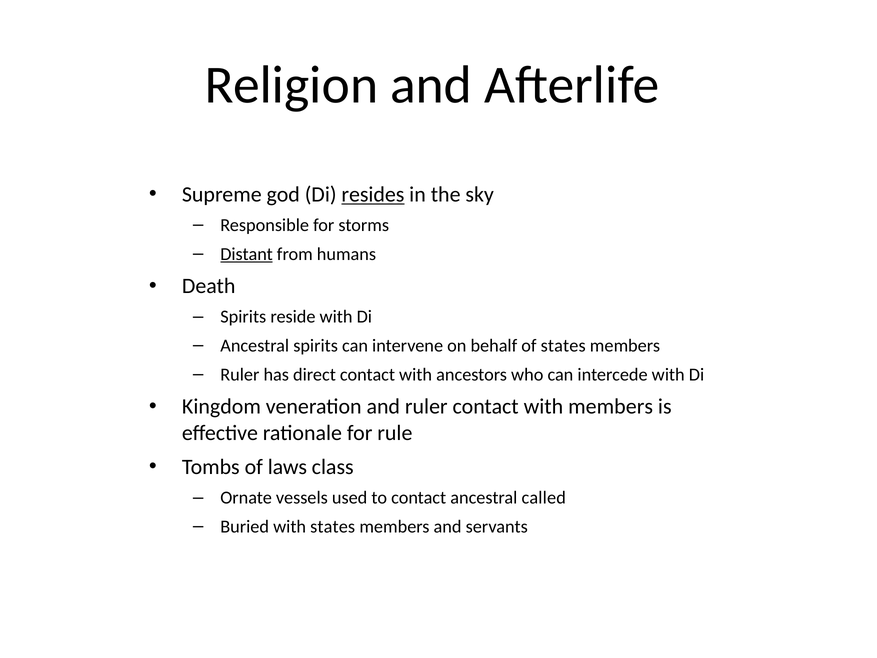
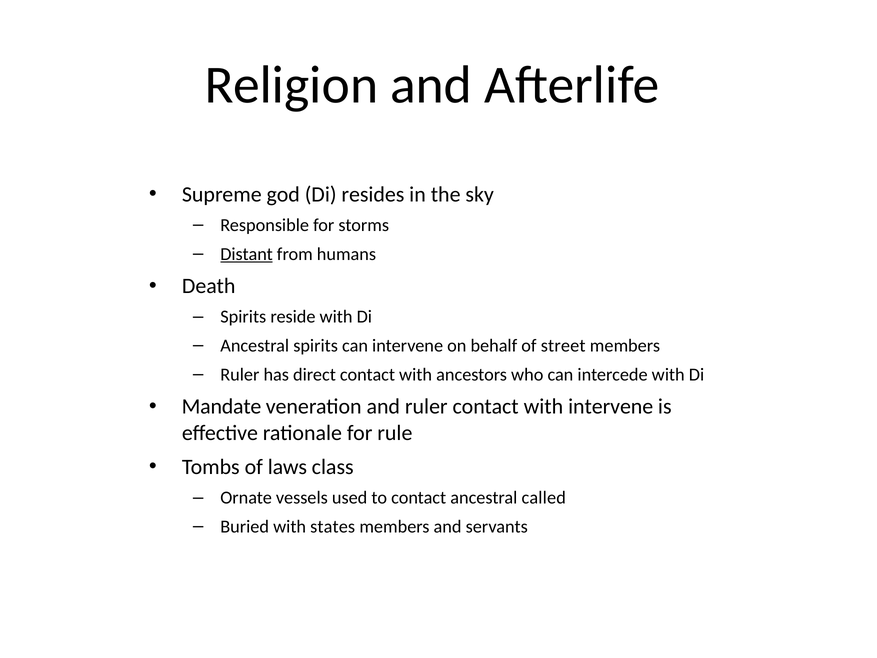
resides underline: present -> none (373, 194)
of states: states -> street (563, 346)
Kingdom: Kingdom -> Mandate (222, 407)
with members: members -> intervene (611, 407)
